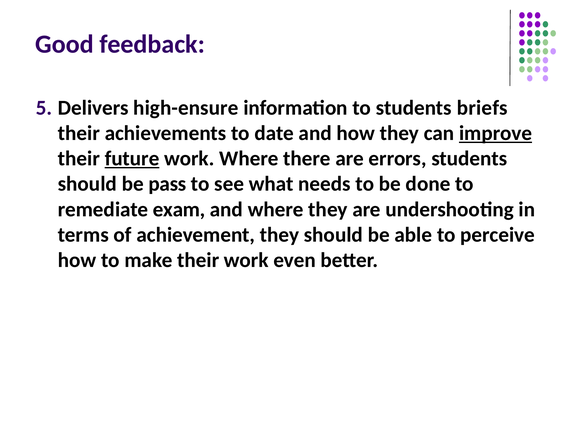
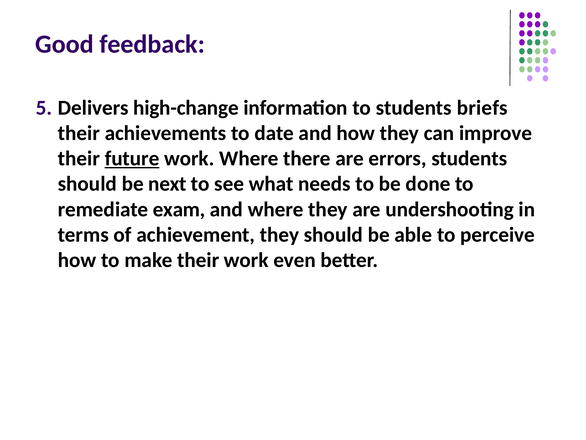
high-ensure: high-ensure -> high-change (186, 108)
improve underline: present -> none (496, 133)
pass: pass -> next (167, 184)
